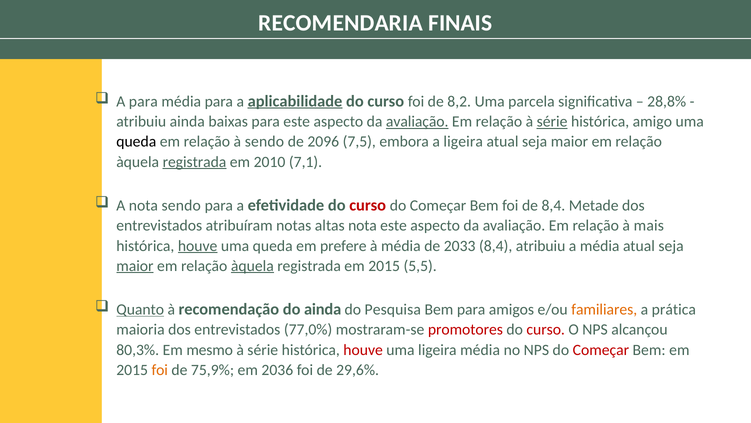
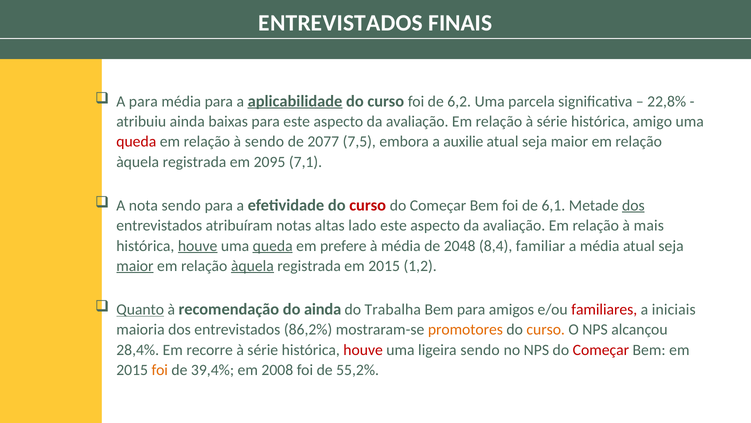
RECOMENDARIA: RECOMENDARIA -> ENTREVISTADOS (341, 23)
8,2: 8,2 -> 6,2 (459, 101)
28,8%: 28,8% -> 22,8% (667, 101)
avaliação underline: present -> none (417, 121)
série underline: present -> none (552, 121)
queda colour: black -> red (136, 142)
2096: 2096 -> 2077 (323, 142)
a ligeira: ligeira -> auxilie (463, 142)
registrada underline: present -> none (194, 162)
2010: 2010 -> 2095 (270, 162)
de 8,4: 8,4 -> 6,1 (553, 205)
dos underline: none -> present (633, 205)
altas nota: nota -> lado (362, 225)
queda underline: none -> present (273, 245)
2033: 2033 -> 2048 (460, 245)
8,4 atribuiu: atribuiu -> familiar (540, 245)
5,5: 5,5 -> 1,2 (420, 266)
Pesquisa: Pesquisa -> Trabalha (393, 309)
familiares colour: orange -> red (604, 309)
prática: prática -> iniciais (674, 309)
77,0%: 77,0% -> 86,2% (308, 329)
promotores colour: red -> orange (465, 329)
curso colour: red -> orange (546, 329)
80,3%: 80,3% -> 28,4% (138, 349)
mesmo: mesmo -> recorre (210, 349)
ligeira média: média -> sendo (480, 349)
75,9%: 75,9% -> 39,4% (213, 370)
2036: 2036 -> 2008 (277, 370)
29,6%: 29,6% -> 55,2% (358, 370)
